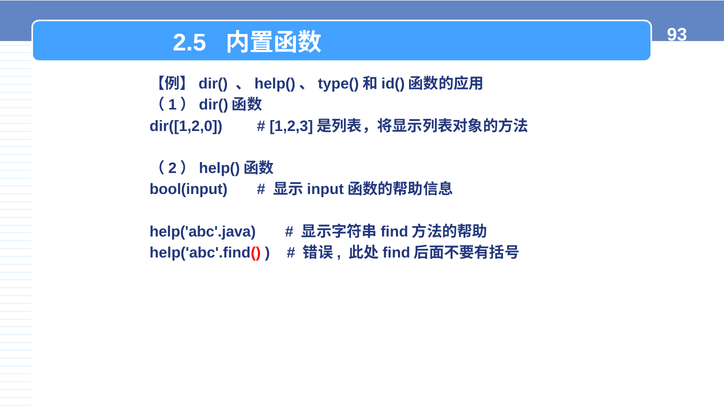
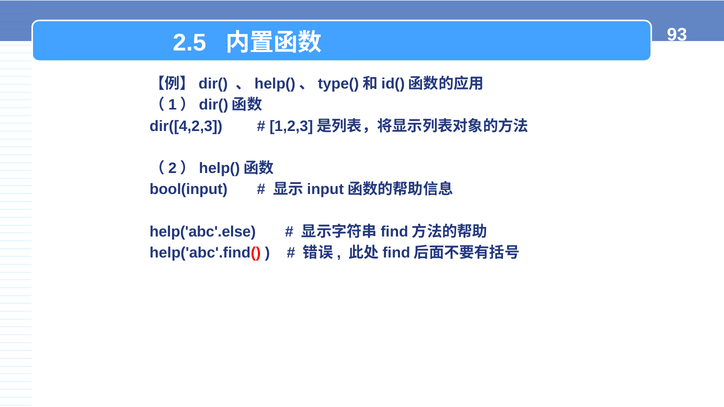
dir([1,2,0: dir([1,2,0 -> dir([4,2,3 (186, 126)
help('abc'.java: help('abc'.java -> help('abc'.else (203, 232)
